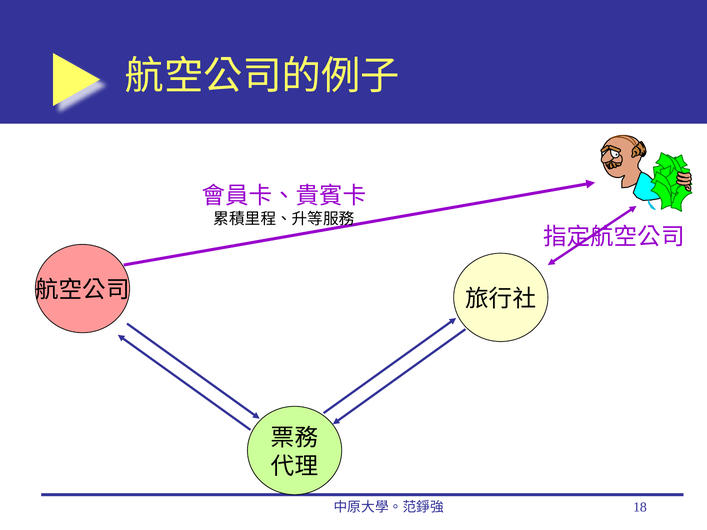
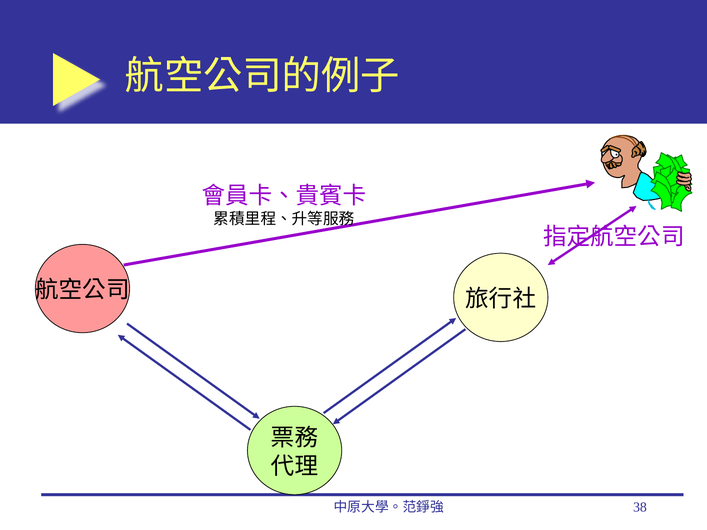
18: 18 -> 38 (640, 508)
